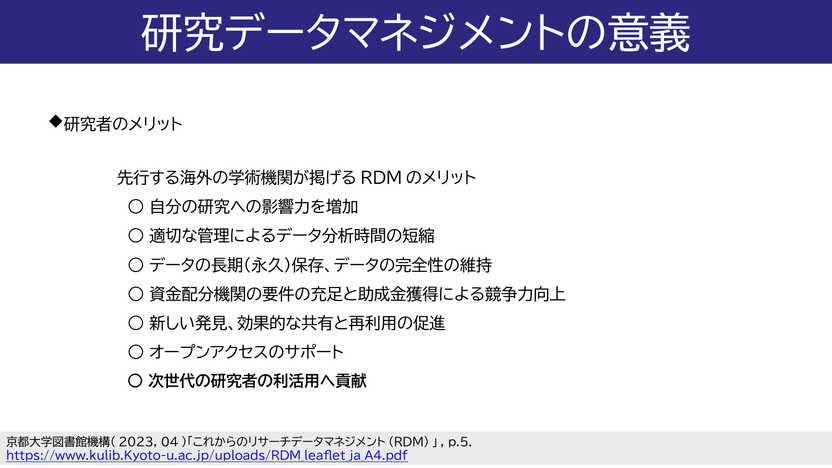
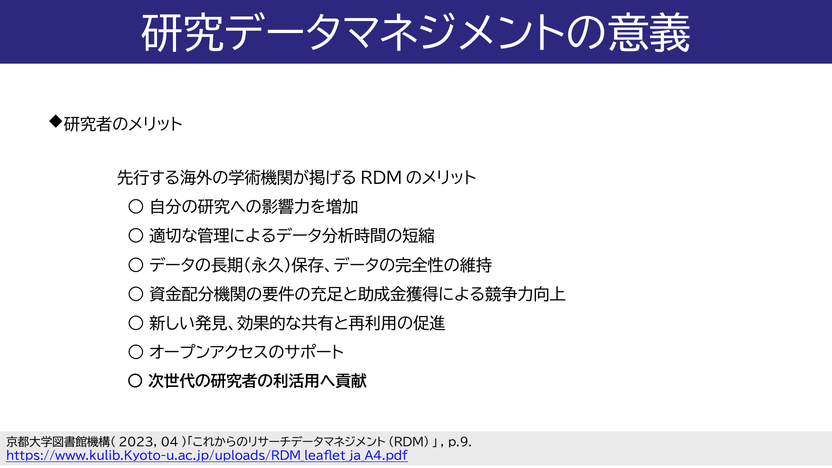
p.5: p.5 -> p.9 (460, 442)
